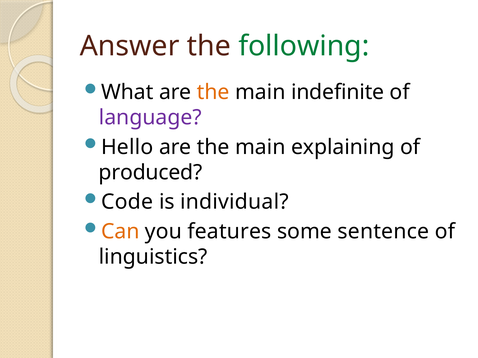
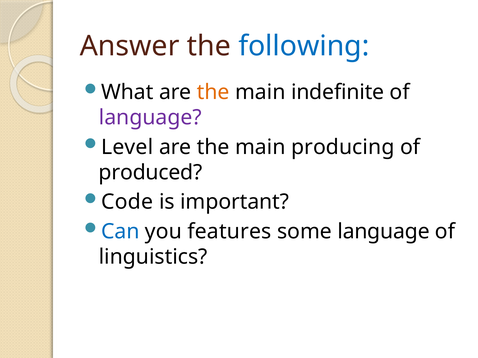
following colour: green -> blue (304, 46)
Hello: Hello -> Level (127, 147)
explaining: explaining -> producing (343, 147)
individual: individual -> important (235, 202)
Can colour: orange -> blue (120, 232)
some sentence: sentence -> language (384, 232)
